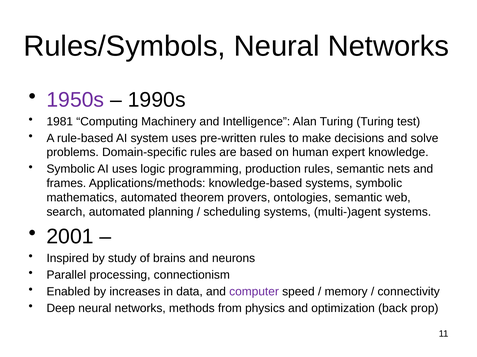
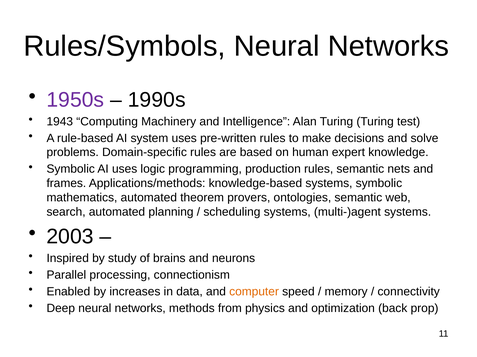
1981: 1981 -> 1943 (60, 122)
2001: 2001 -> 2003 (70, 237)
computer colour: purple -> orange (254, 292)
